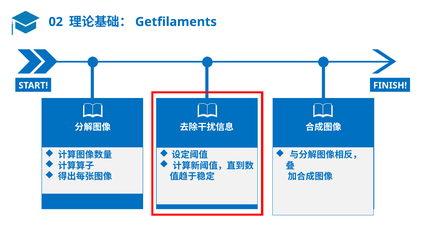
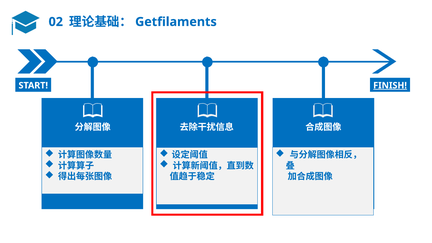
FINISH underline: none -> present (390, 85)
